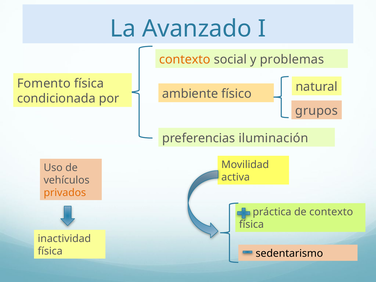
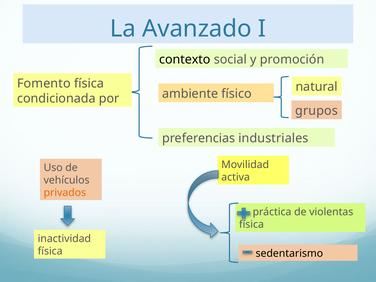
contexto colour: orange -> black (185, 59)
problemas: problemas -> promoción (292, 59)
iluminación: iluminación -> industriales (273, 138)
de contexto: contexto -> violentas (331, 212)
